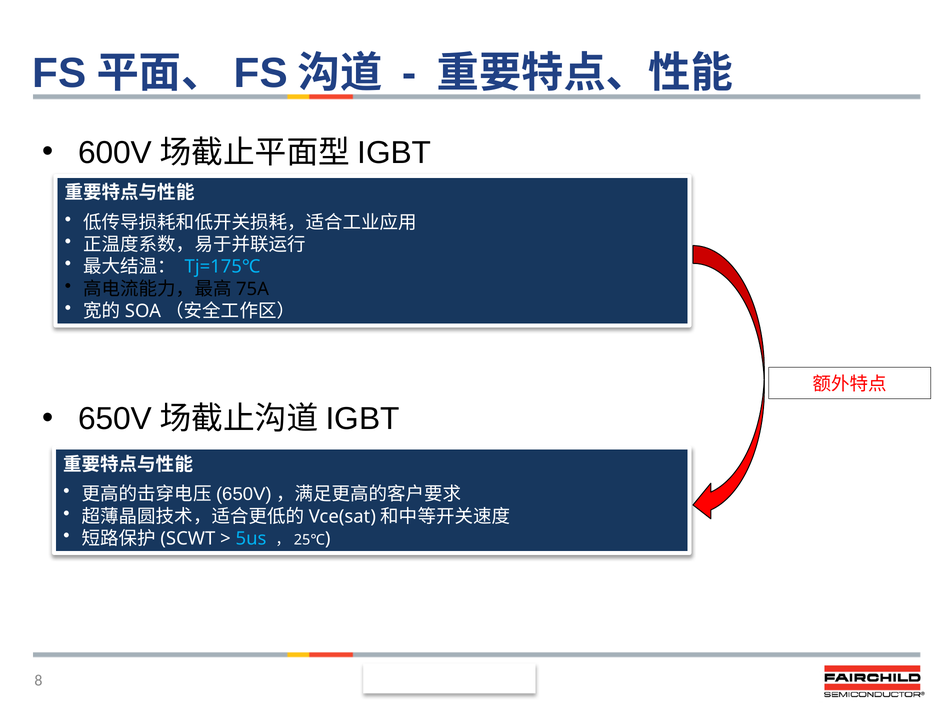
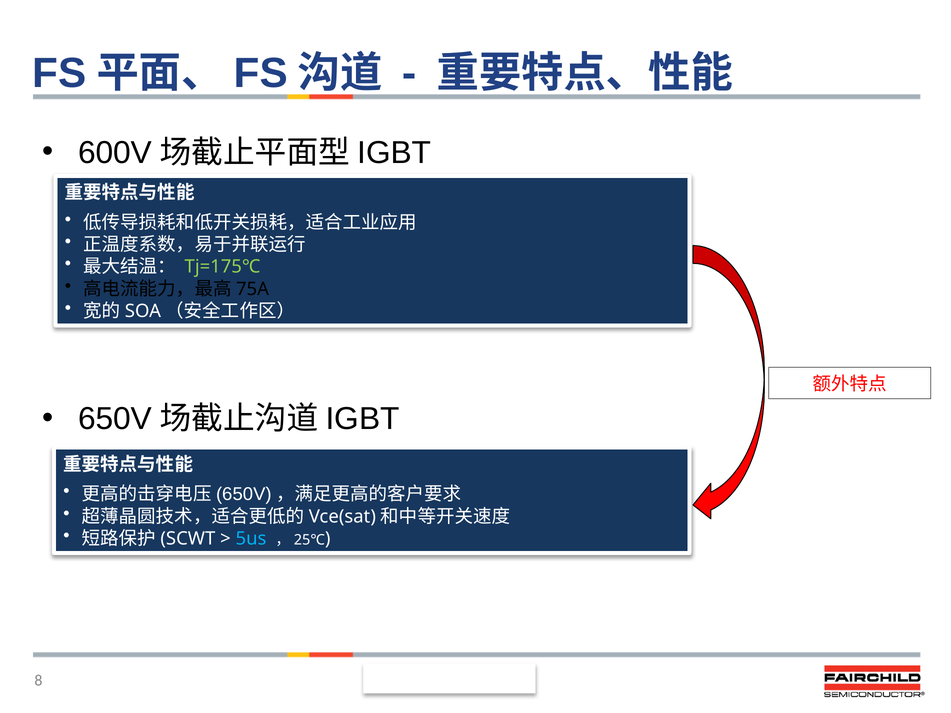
Tj=175℃ colour: light blue -> light green (222, 267)
